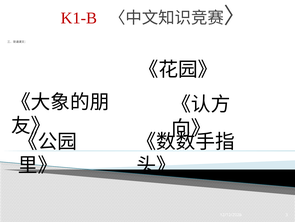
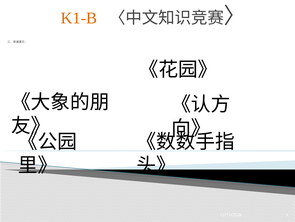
K1-B colour: red -> orange (79, 18)
